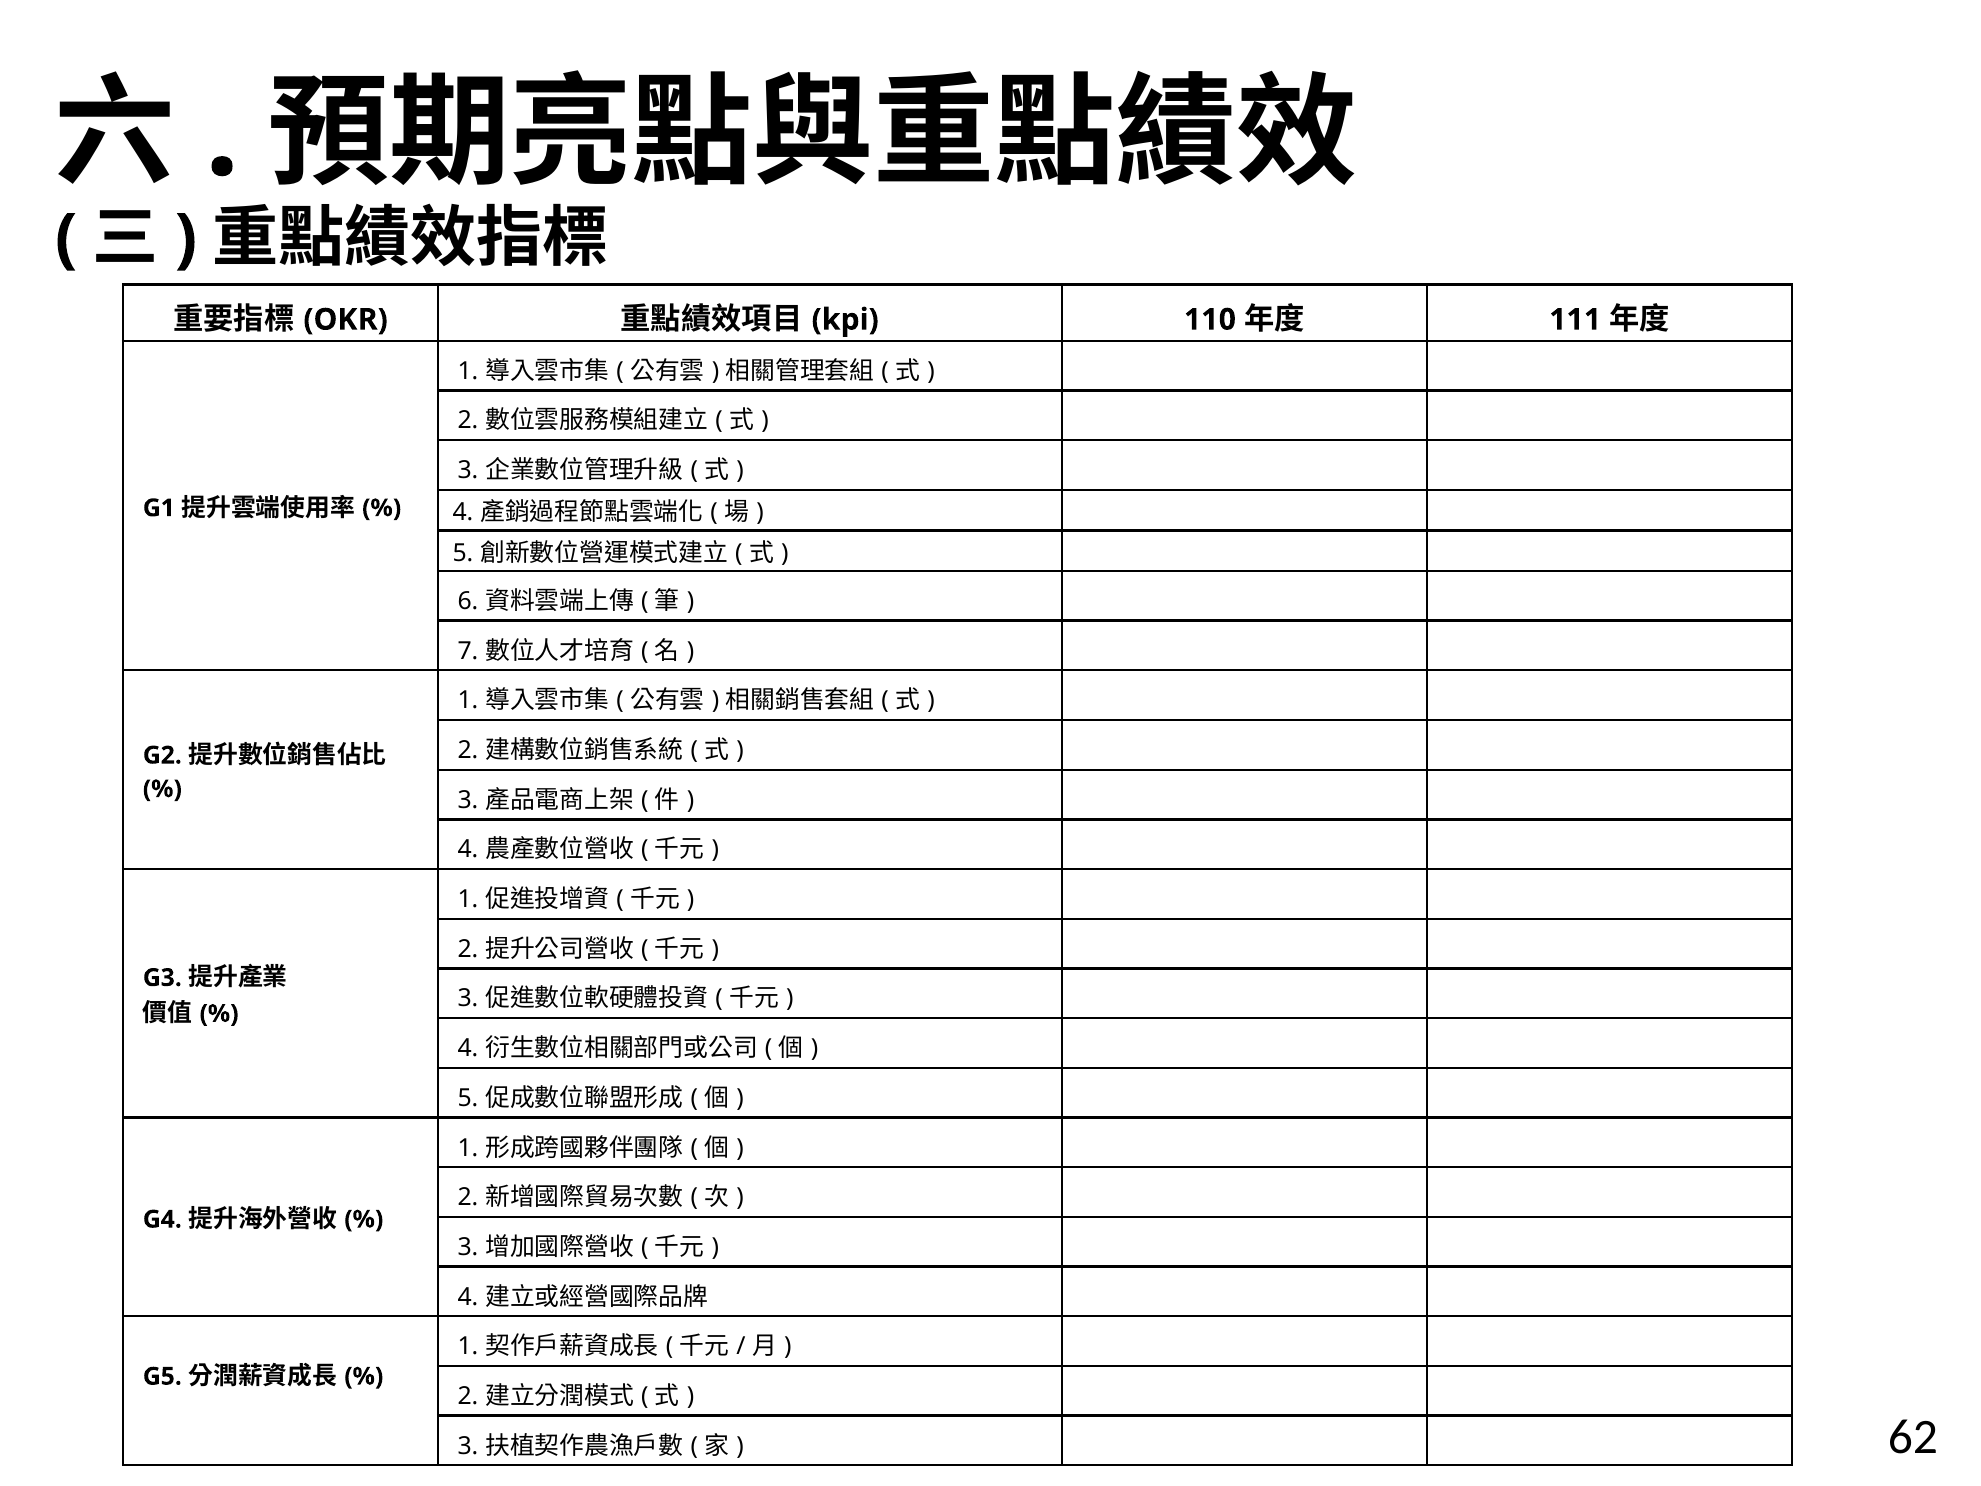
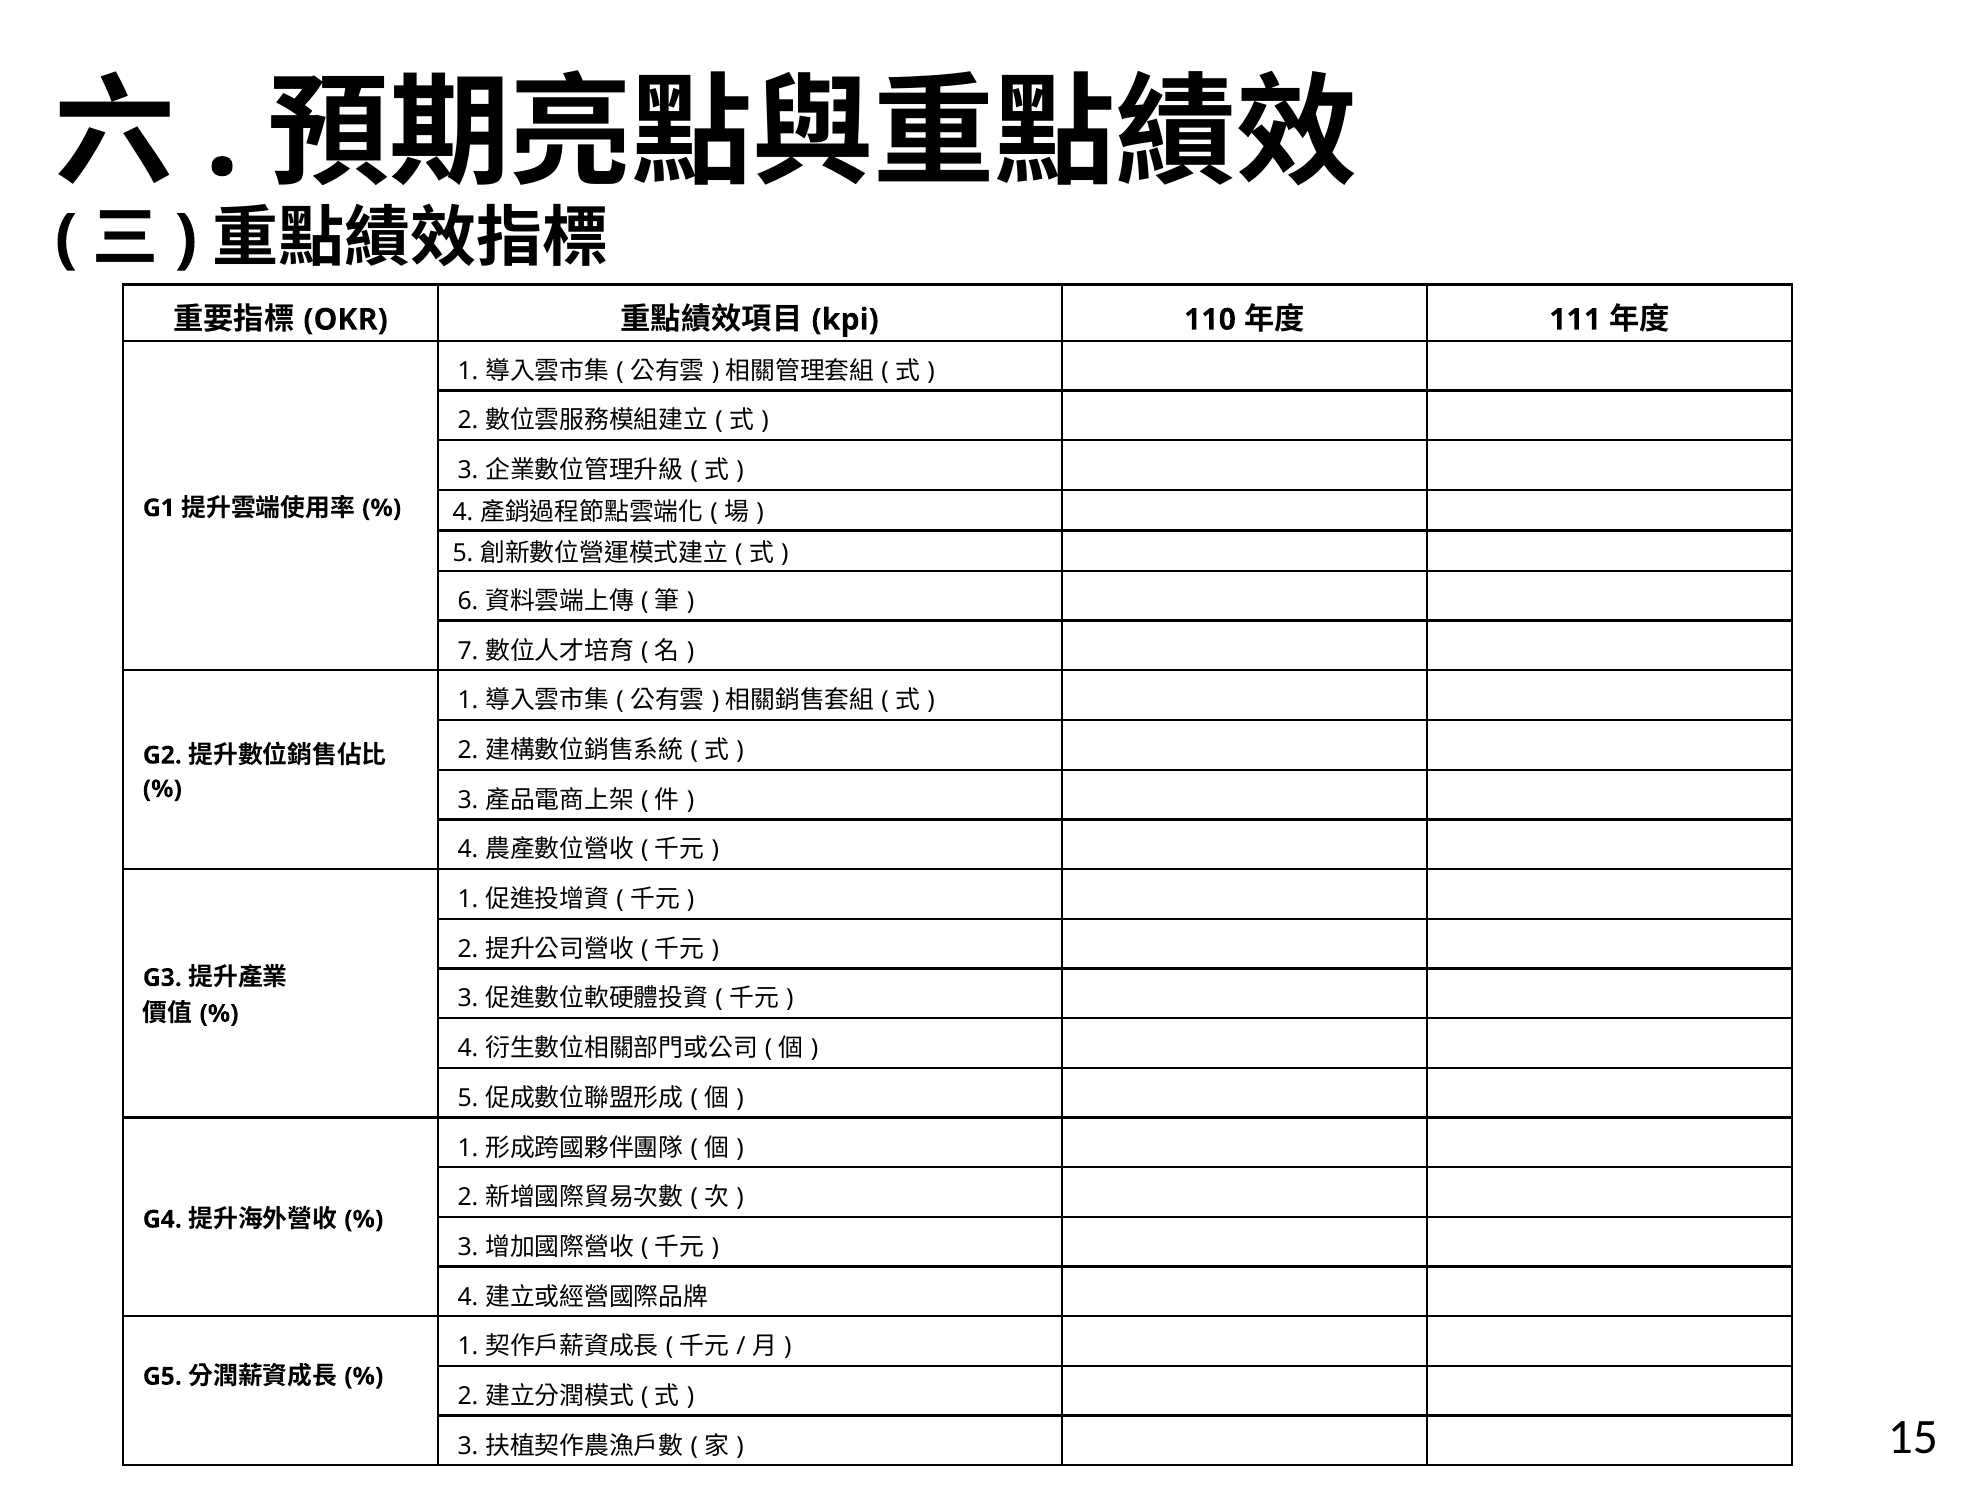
62: 62 -> 15 (1913, 1437)
